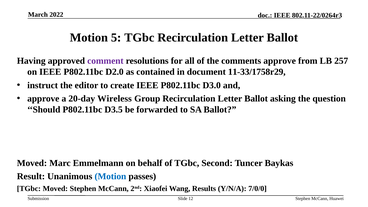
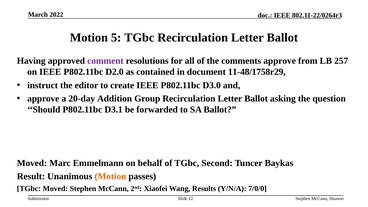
11-33/1758r29: 11-33/1758r29 -> 11-48/1758r29 (257, 72)
Wireless: Wireless -> Addition (115, 99)
D3.5: D3.5 -> D3.1 (114, 110)
Motion colour: blue -> orange (110, 176)
